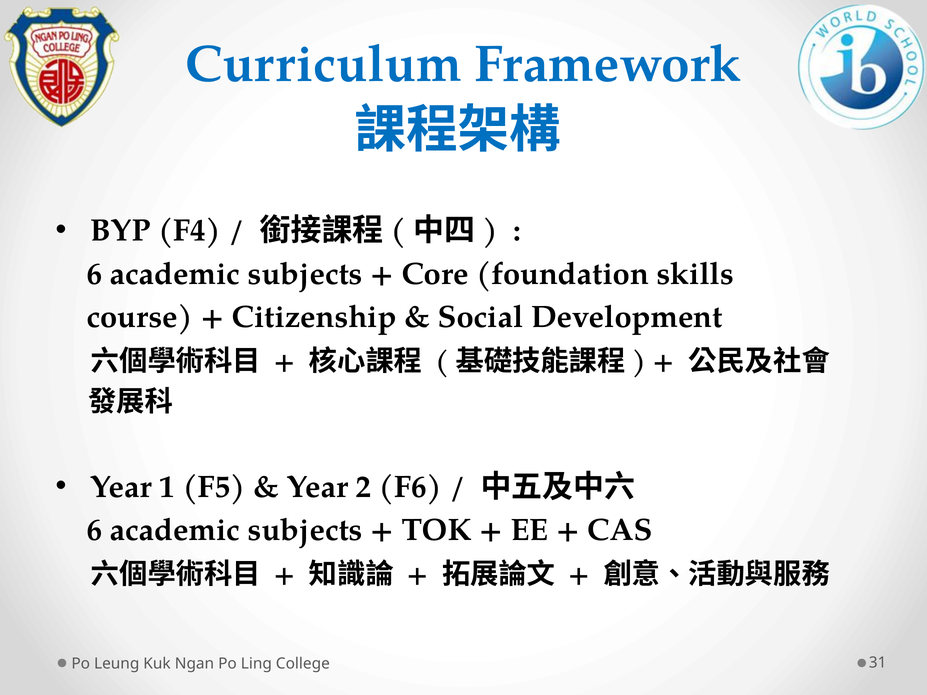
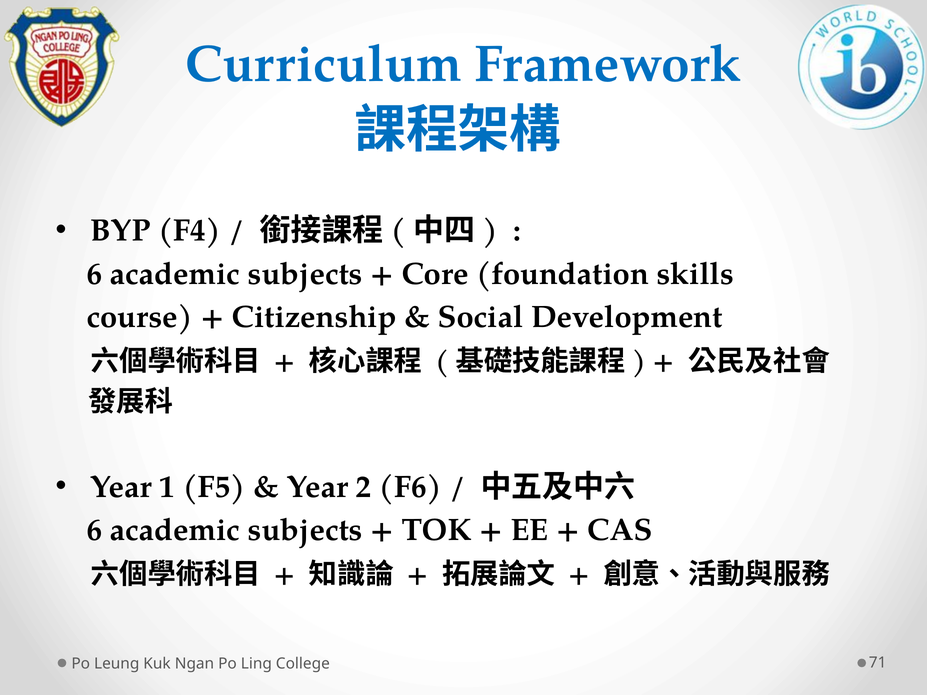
31: 31 -> 71 (878, 663)
